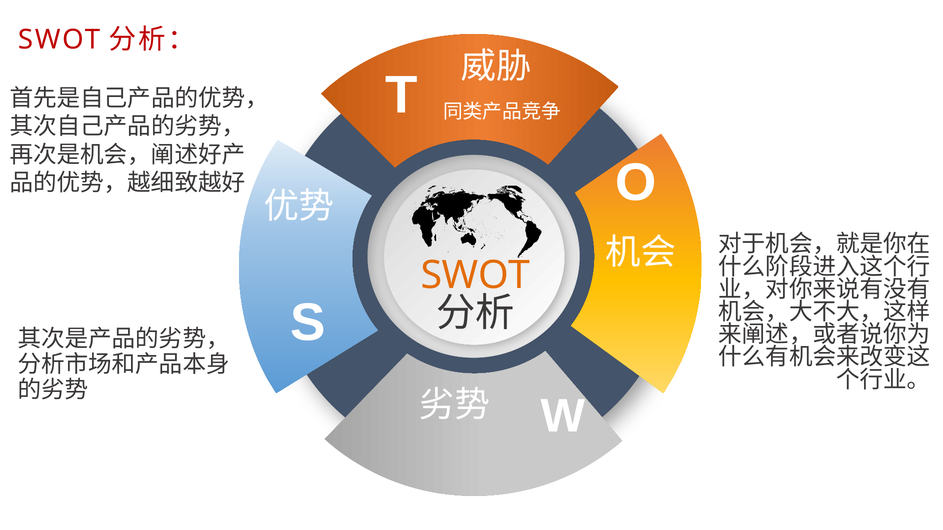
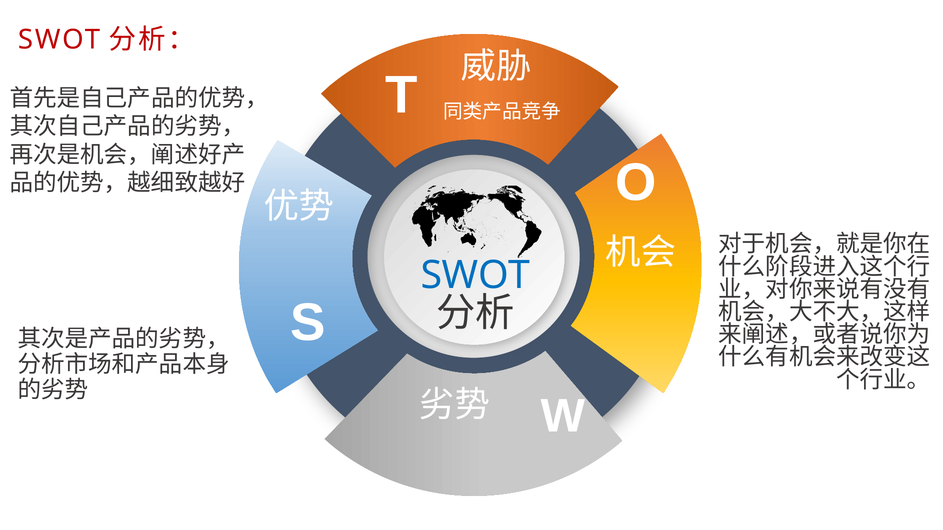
SWOT colour: orange -> blue (476, 276)
